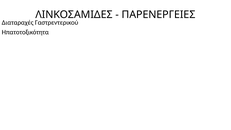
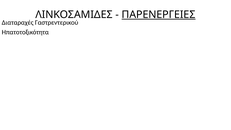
ΠΑΡΕΝΕΡΓΕΙΕΣ underline: none -> present (159, 15)
